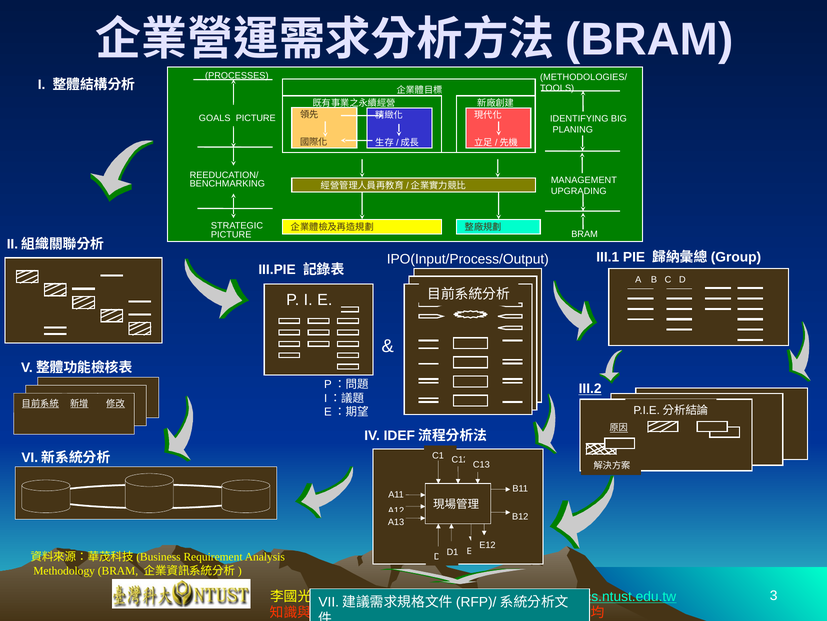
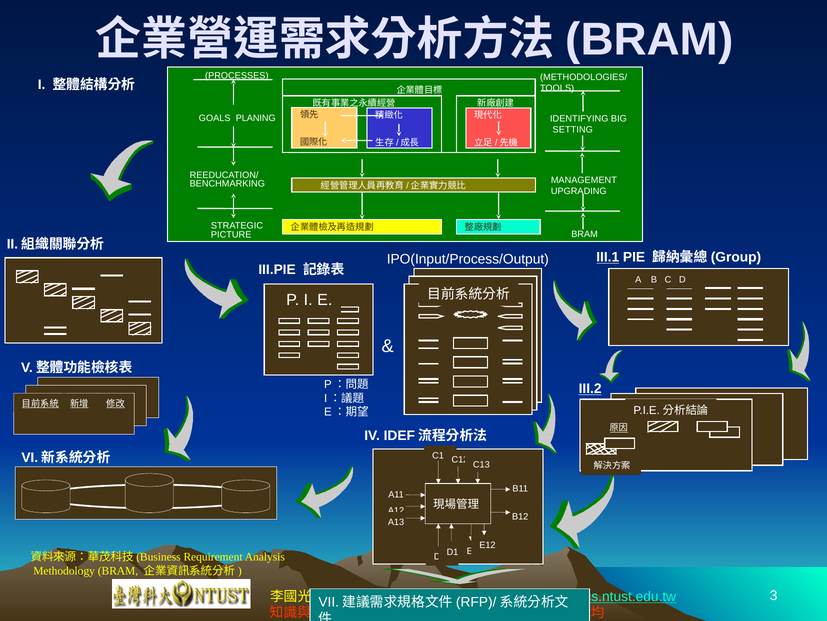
GOALS PICTURE: PICTURE -> PLANING (256, 118)
PLANING: PLANING -> SETTING (573, 130)
III.1 underline: none -> present (608, 257)
